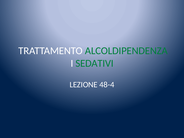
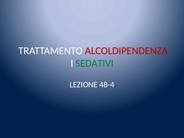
ALCOLDIPENDENZA colour: green -> red (126, 51)
